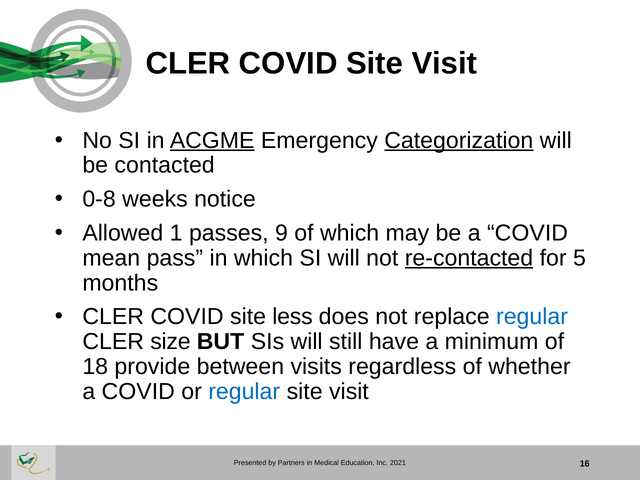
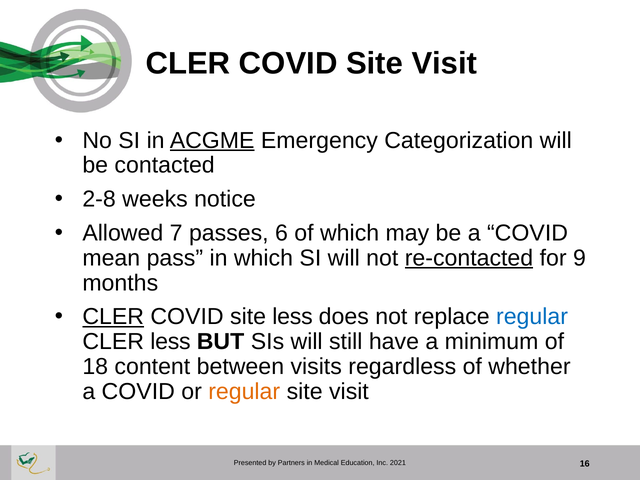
Categorization underline: present -> none (459, 140)
0-8: 0-8 -> 2-8 (99, 199)
1: 1 -> 7 (176, 233)
9: 9 -> 6 (281, 233)
5: 5 -> 9 (579, 258)
CLER underline: none -> present (113, 317)
CLER size: size -> less (170, 342)
provide: provide -> content (152, 367)
regular colour: blue -> orange (244, 392)
